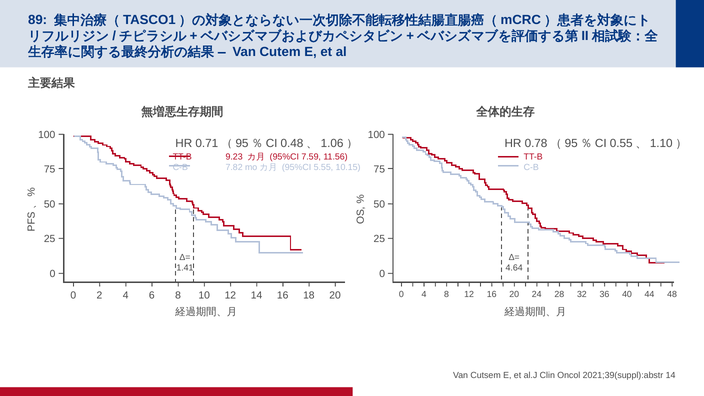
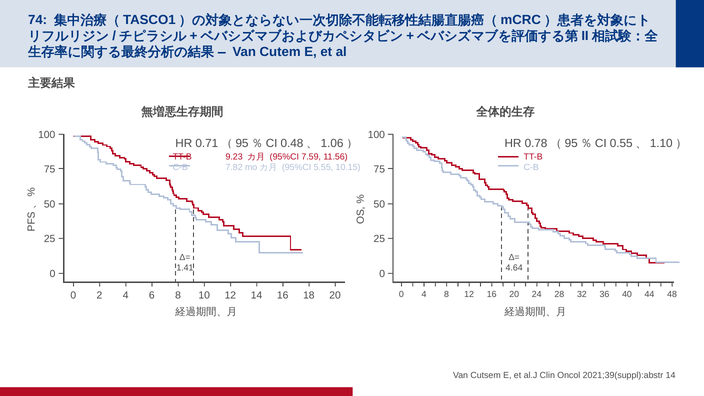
89: 89 -> 74 (38, 20)
